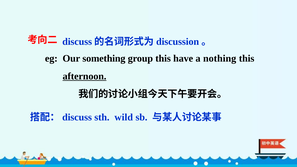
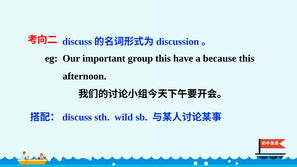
something: something -> important (104, 58)
nothing: nothing -> because (220, 58)
afternoon underline: present -> none (84, 76)
